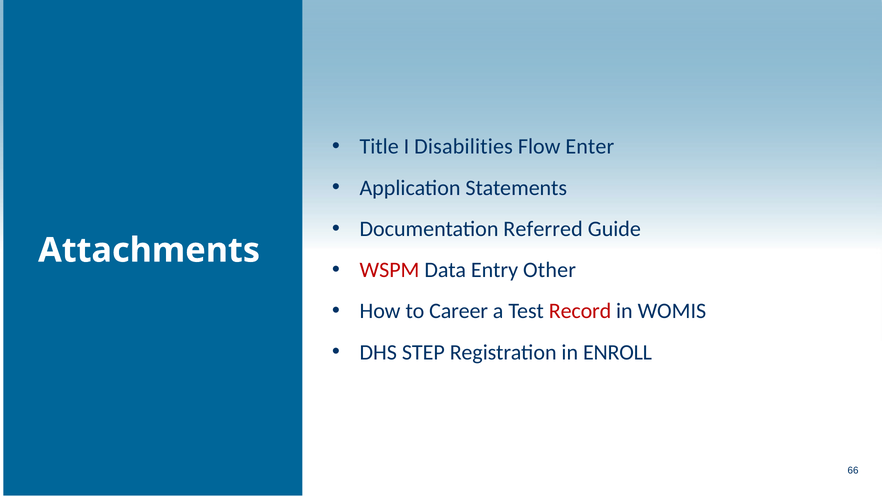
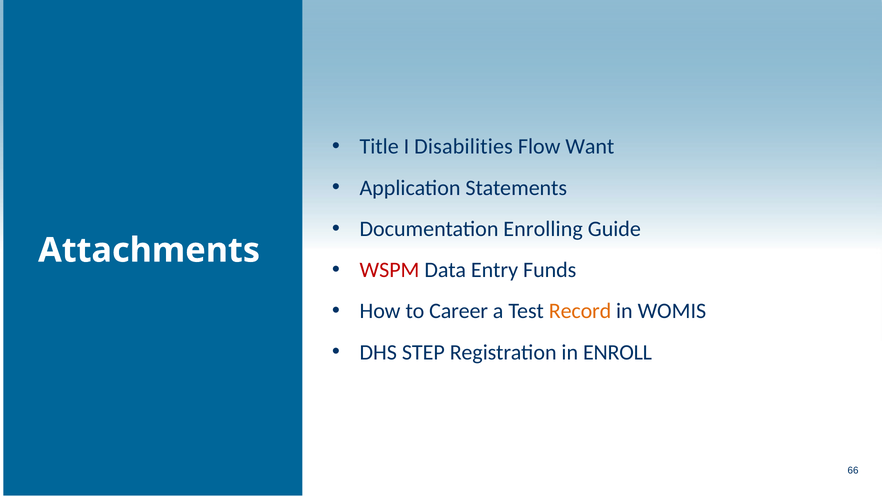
Enter: Enter -> Want (590, 147)
Referred: Referred -> Enrolling (543, 229)
Other: Other -> Funds (550, 270)
Record colour: red -> orange (580, 311)
